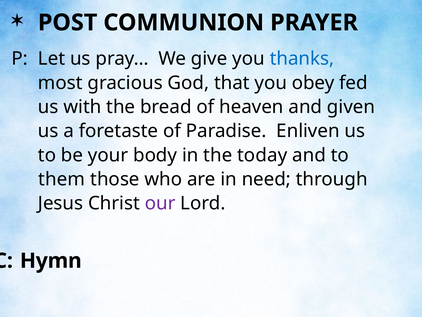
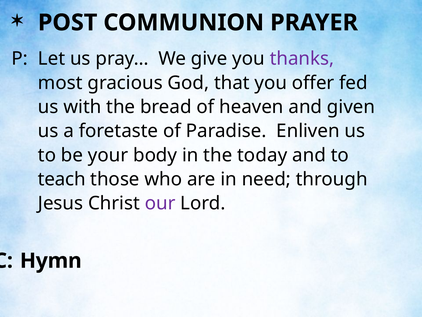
thanks colour: blue -> purple (302, 59)
obey: obey -> offer (313, 83)
them: them -> teach (62, 179)
